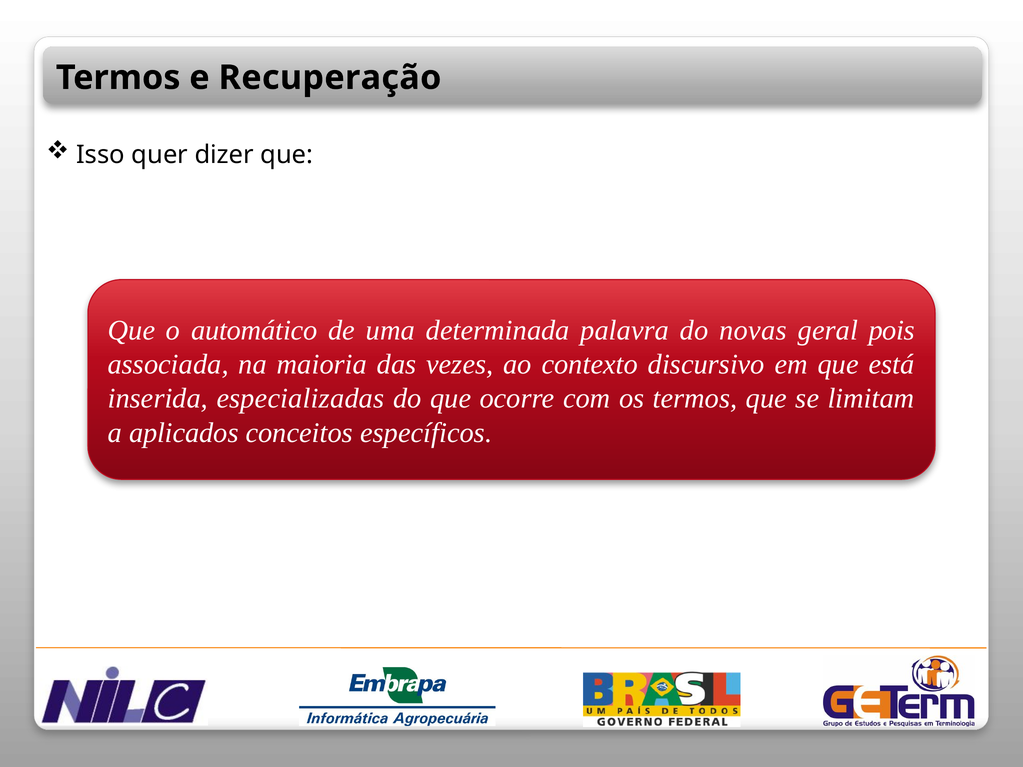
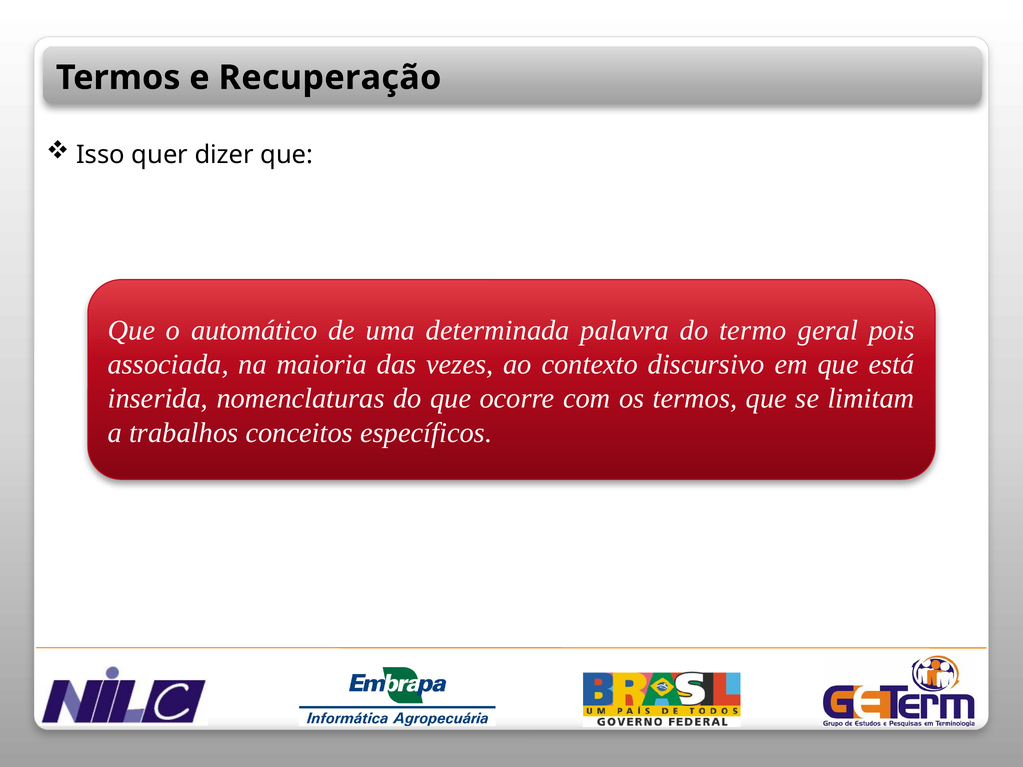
novas: novas -> termo (753, 330)
especializadas: especializadas -> nomenclaturas (301, 399)
aplicados: aplicados -> trabalhos (184, 433)
